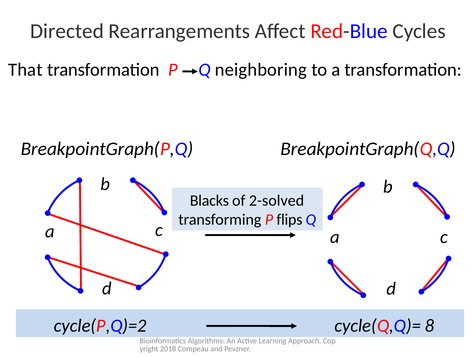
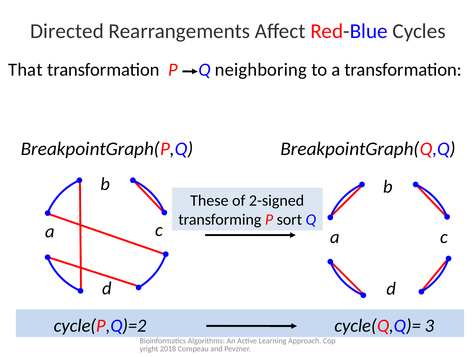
Blacks: Blacks -> These (209, 201)
2-solved: 2-solved -> 2-signed (277, 201)
flips: flips -> sort (289, 220)
8: 8 -> 3 (430, 326)
